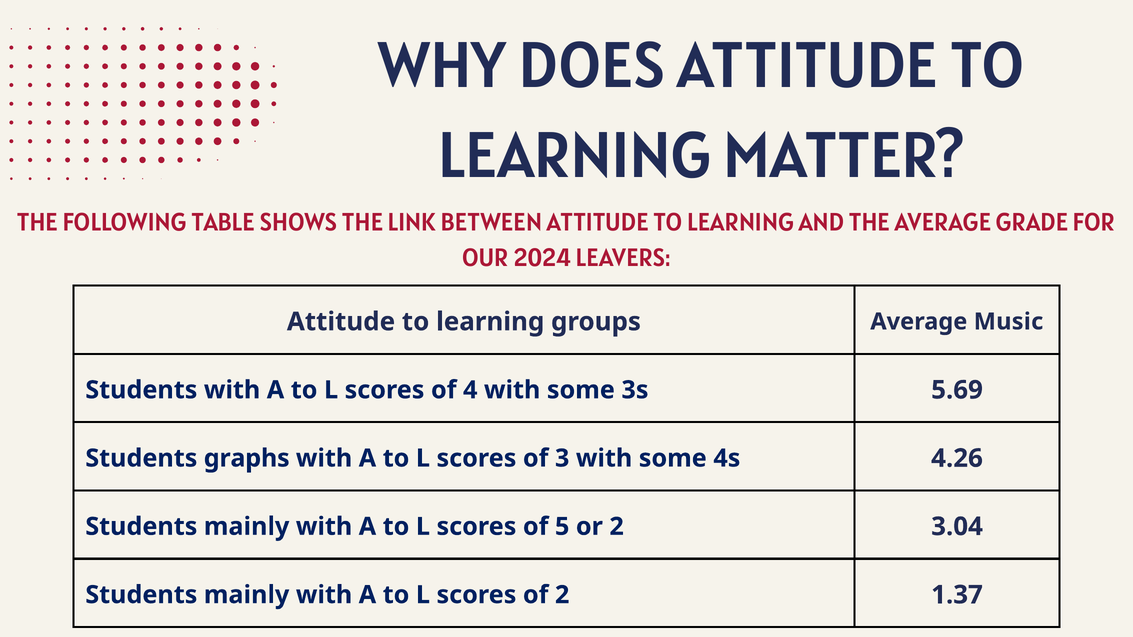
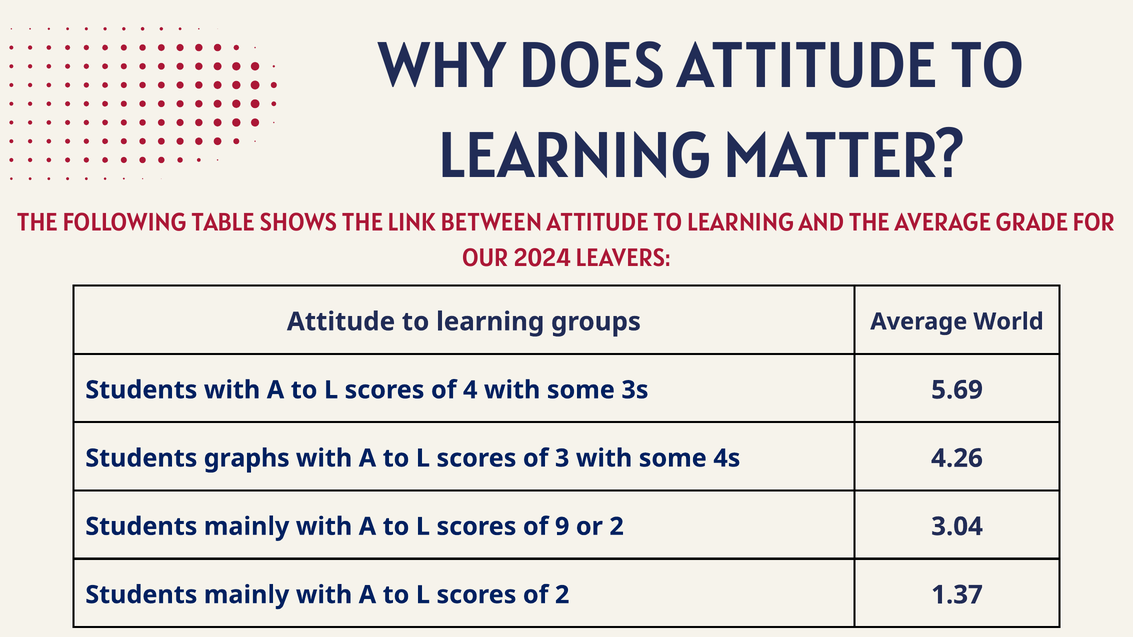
Music: Music -> World (1009, 322)
5: 5 -> 9 (562, 527)
